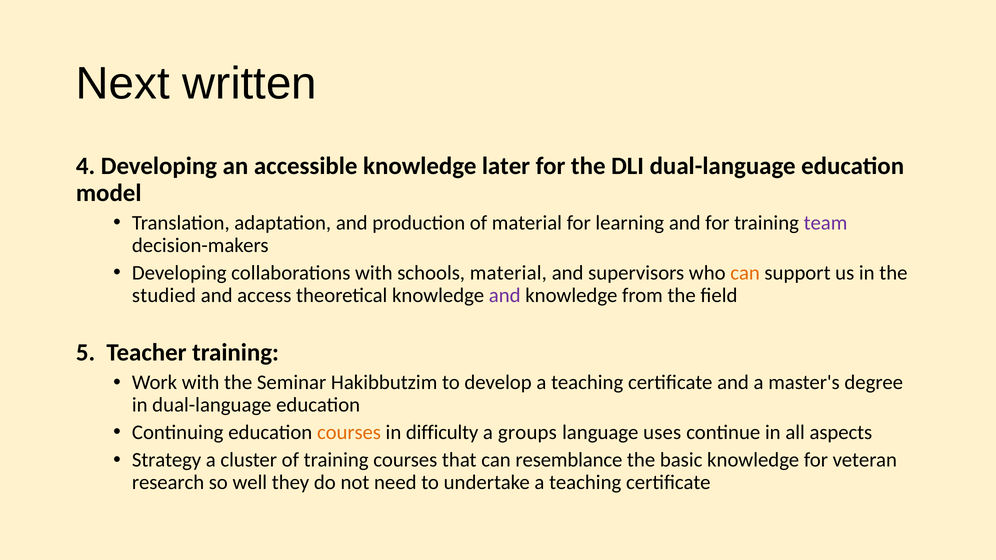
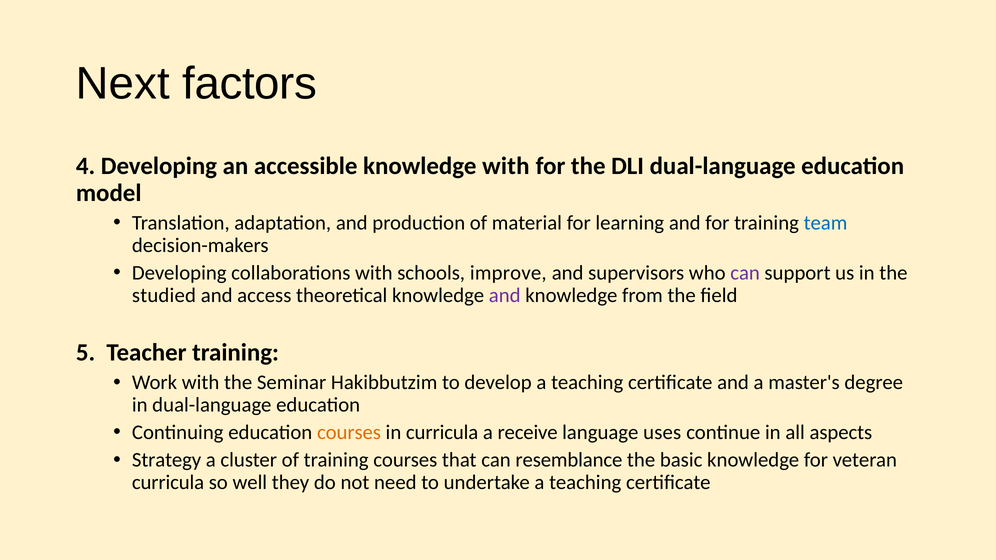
written: written -> factors (250, 84)
knowledge later: later -> with (506, 166)
team colour: purple -> blue (826, 223)
schools material: material -> improve (508, 273)
can colour: orange -> purple (745, 273)
in difficulty: difficulty -> curricula (442, 433)
groups: groups -> receive (528, 433)
research: research -> curricula (168, 483)
